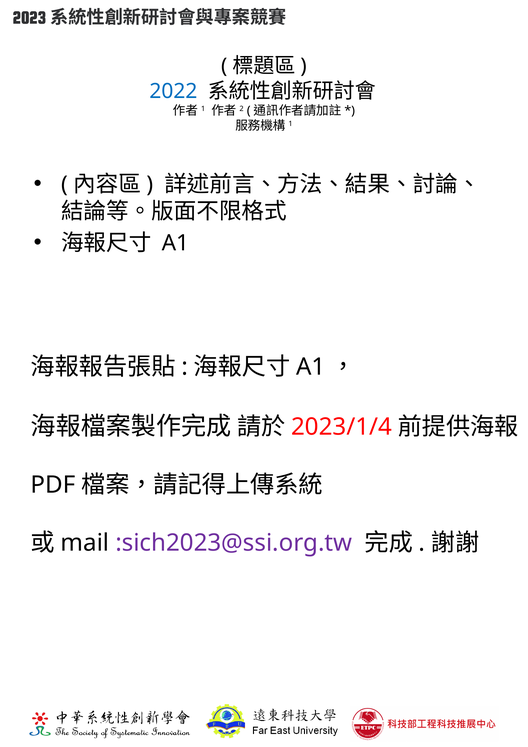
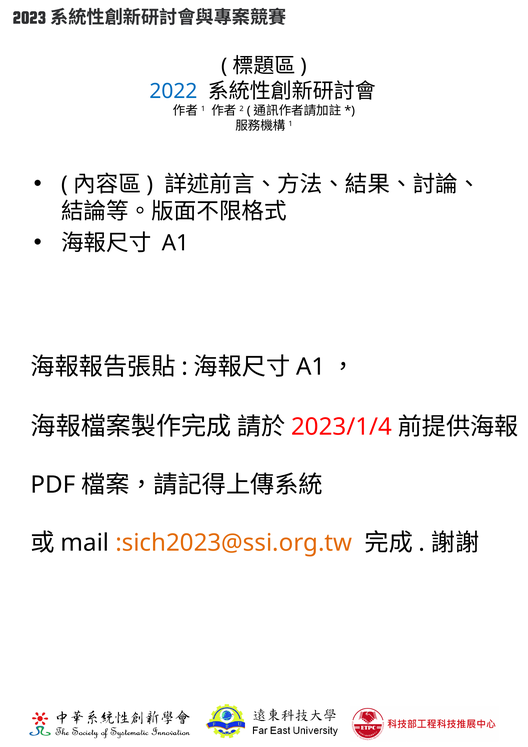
:sich2023@ssi.org.tw colour: purple -> orange (234, 543)
